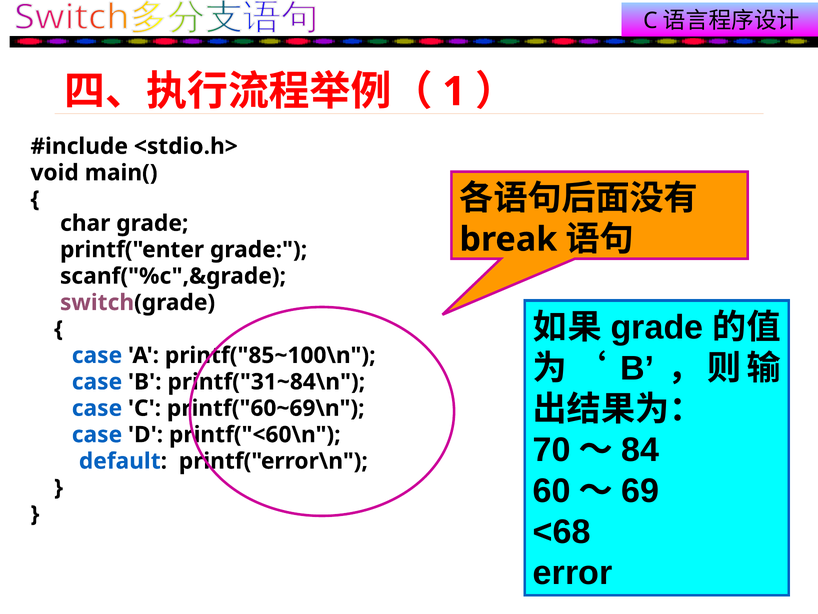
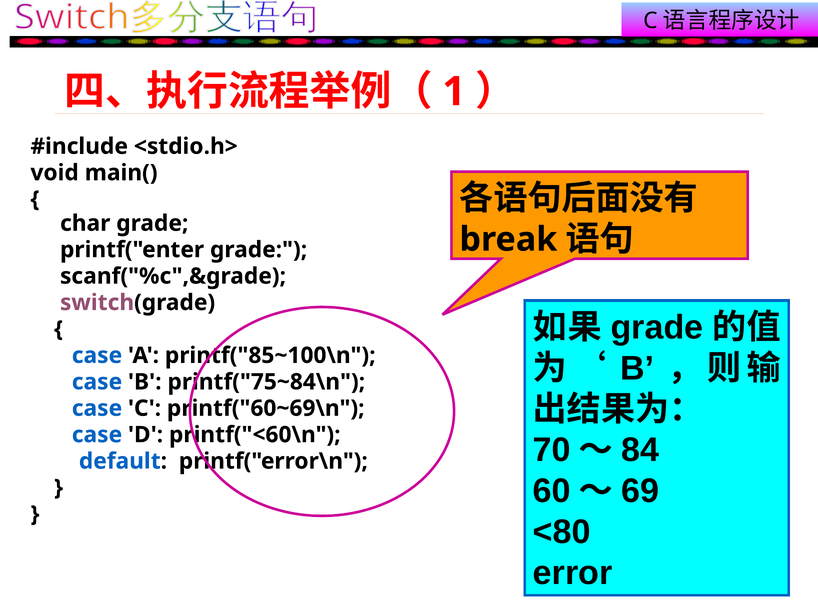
printf("31~84\n: printf("31~84\n -> printf("75~84\n (266, 382)
<68: <68 -> <80 (562, 532)
